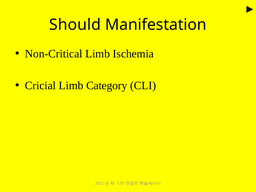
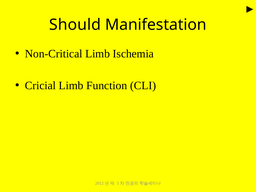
Category: Category -> Function (107, 86)
